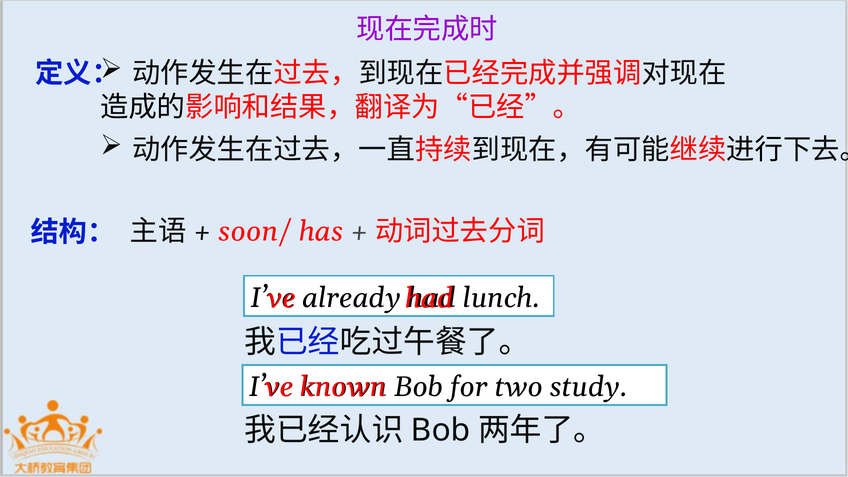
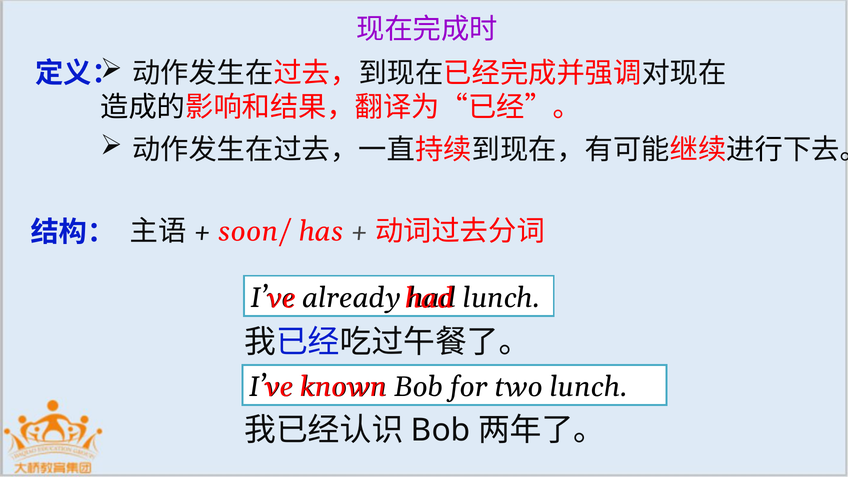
two study: study -> lunch (589, 387)
